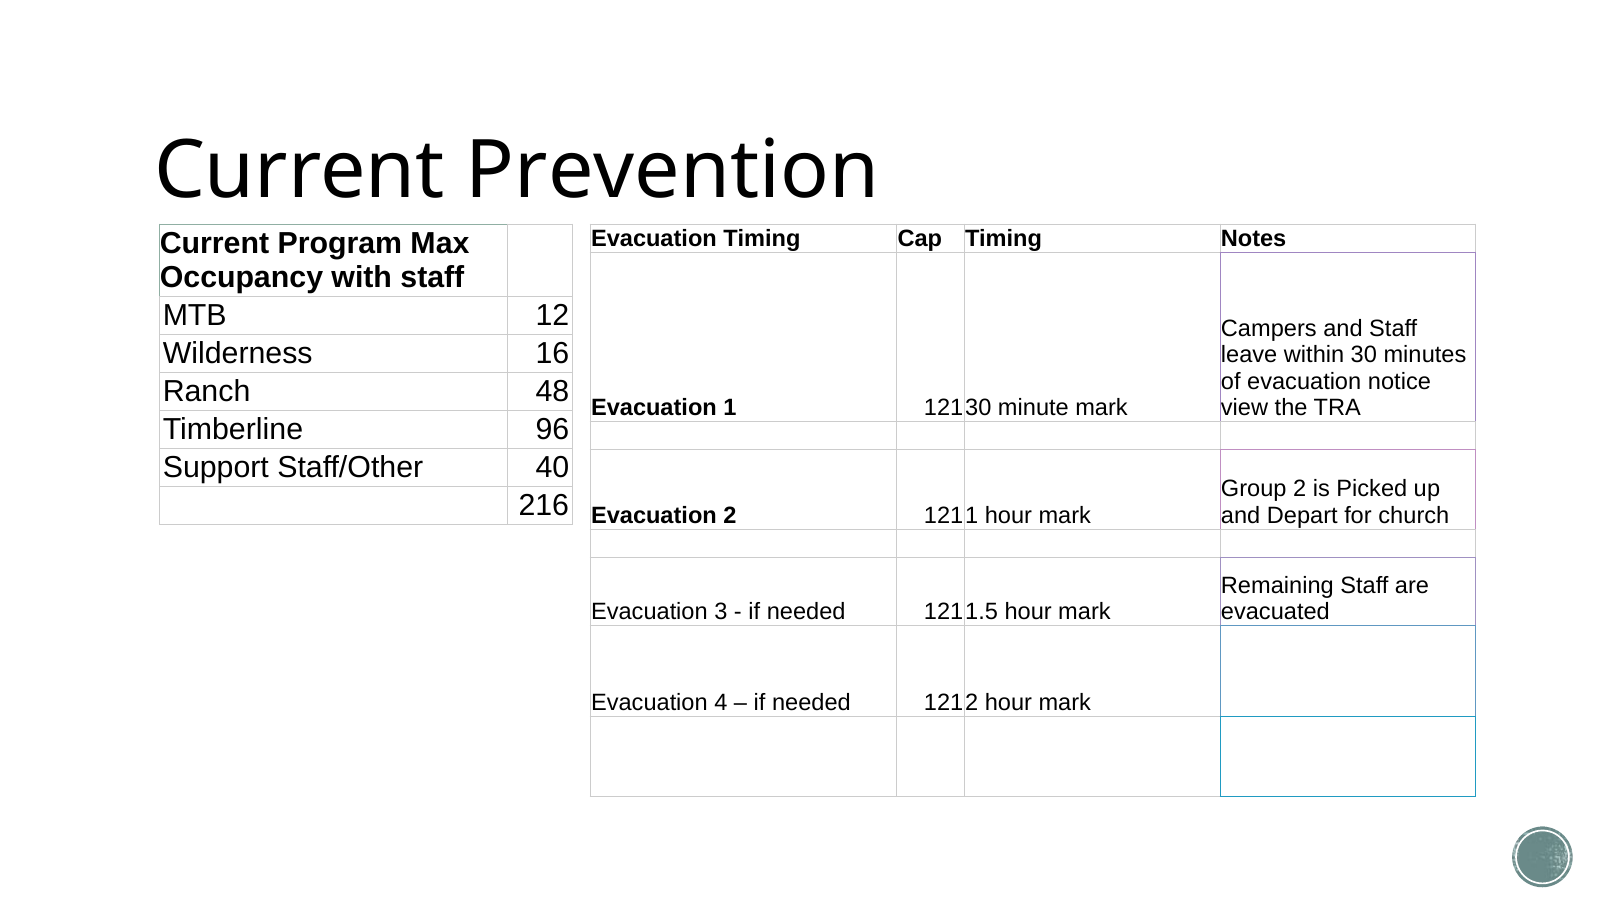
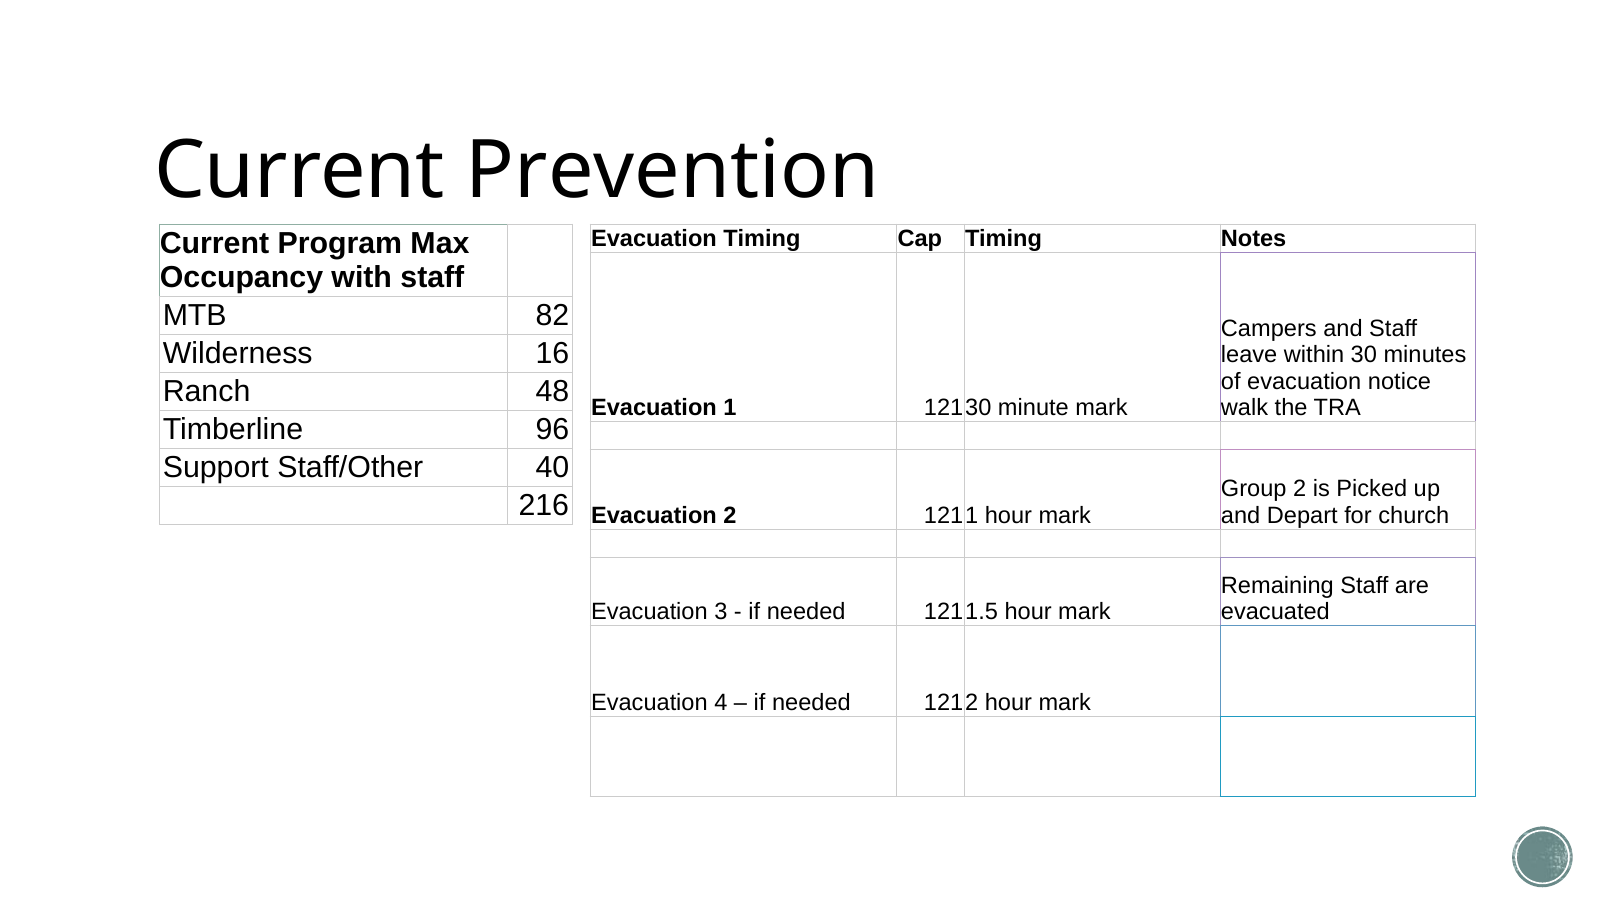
12: 12 -> 82 (552, 316)
view: view -> walk (1245, 408)
